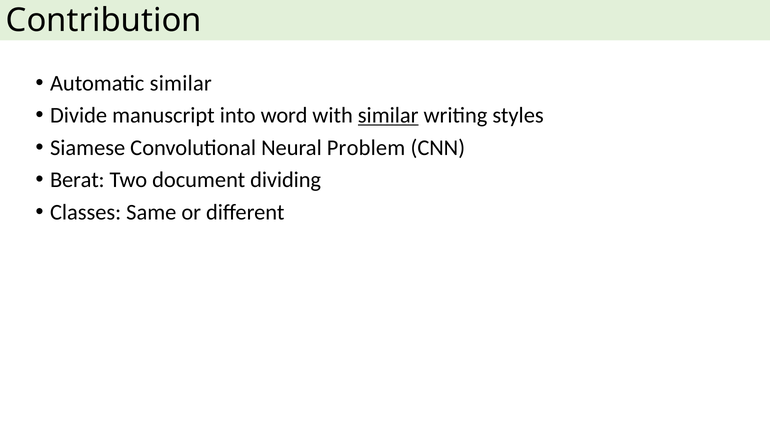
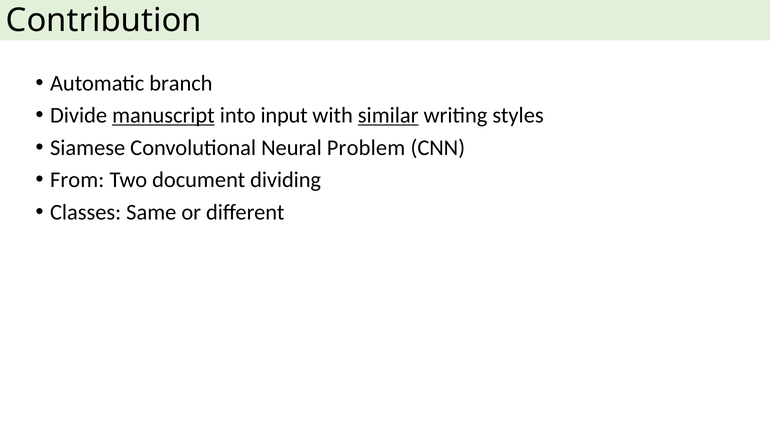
Automatic similar: similar -> branch (181, 83)
manuscript underline: none -> present (163, 115)
word: word -> input (284, 115)
Berat: Berat -> From (77, 180)
